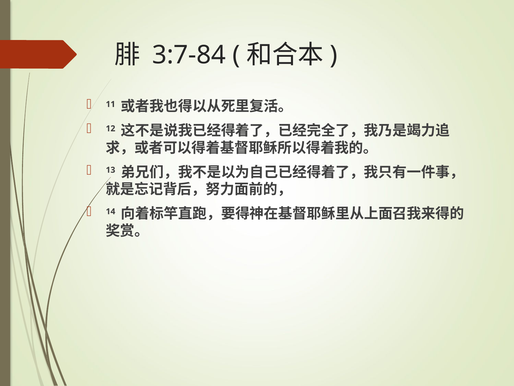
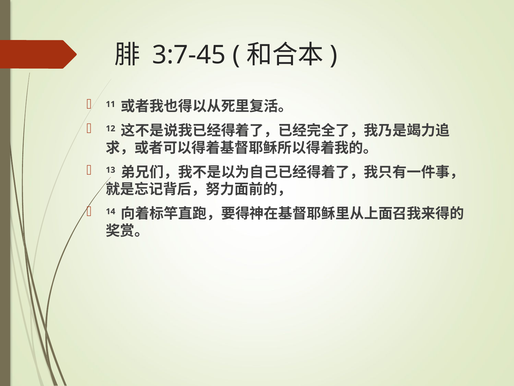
3:7-84: 3:7-84 -> 3:7-45 (189, 55)
